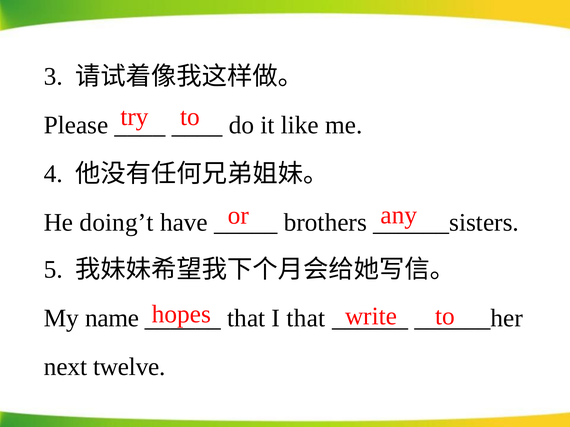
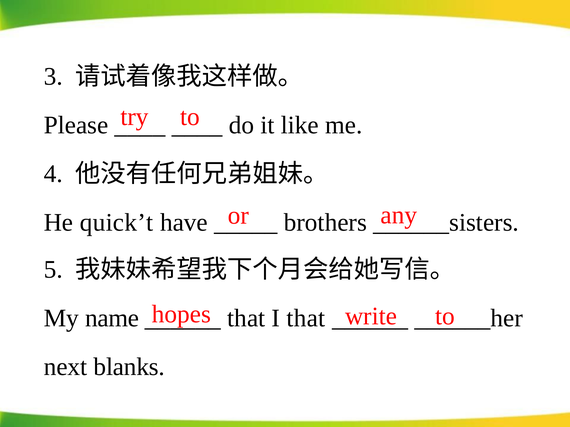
doing’t: doing’t -> quick’t (116, 223)
twelve: twelve -> blanks (129, 367)
